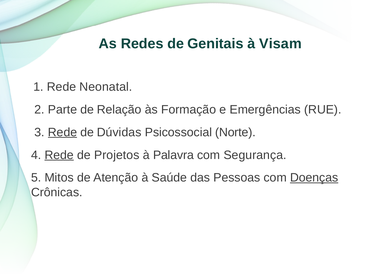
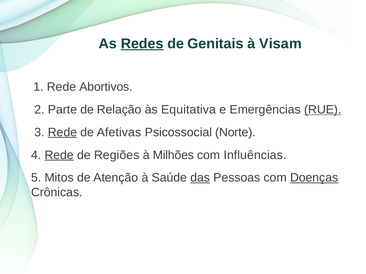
Redes underline: none -> present (142, 44)
Neonatal: Neonatal -> Abortivos (106, 87)
Formação: Formação -> Equitativa (189, 110)
RUE underline: none -> present (323, 110)
Dúvidas: Dúvidas -> Afetivas (119, 132)
Projetos: Projetos -> Regiões (117, 155)
Palavra: Palavra -> Milhões (173, 155)
Segurança: Segurança -> Influências (255, 155)
das underline: none -> present (200, 178)
